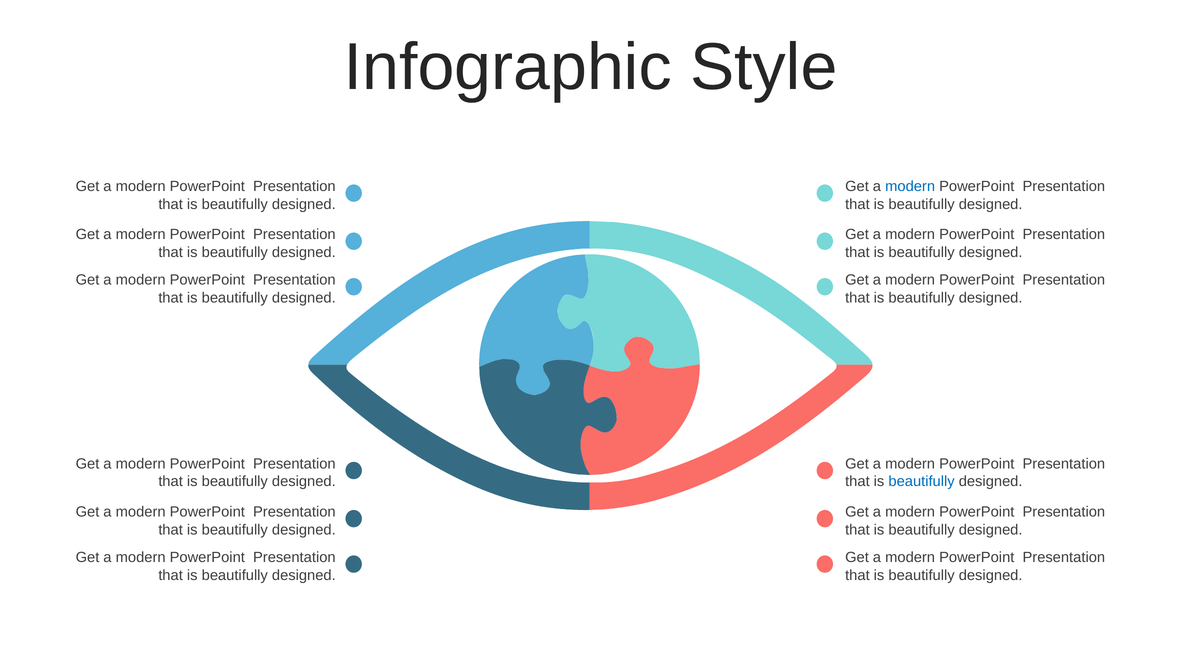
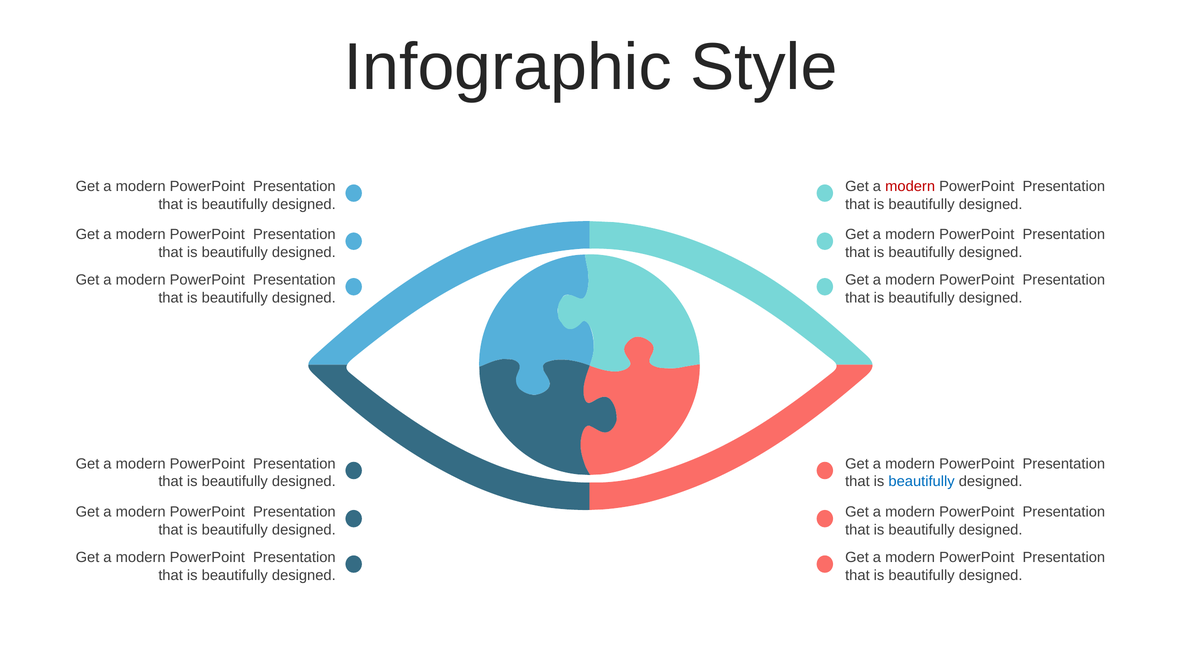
modern colour: blue -> red (910, 187)
